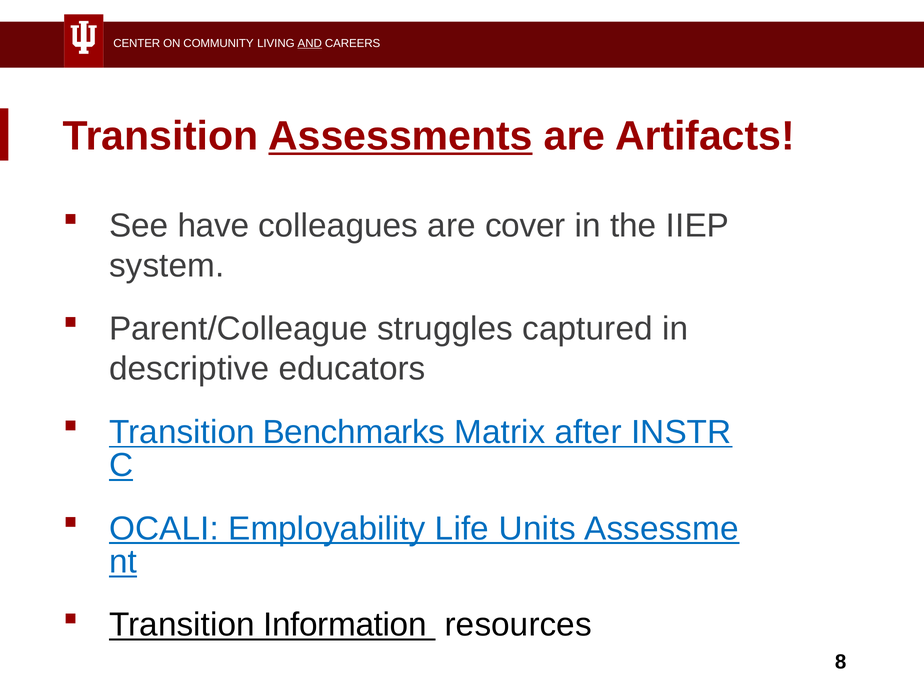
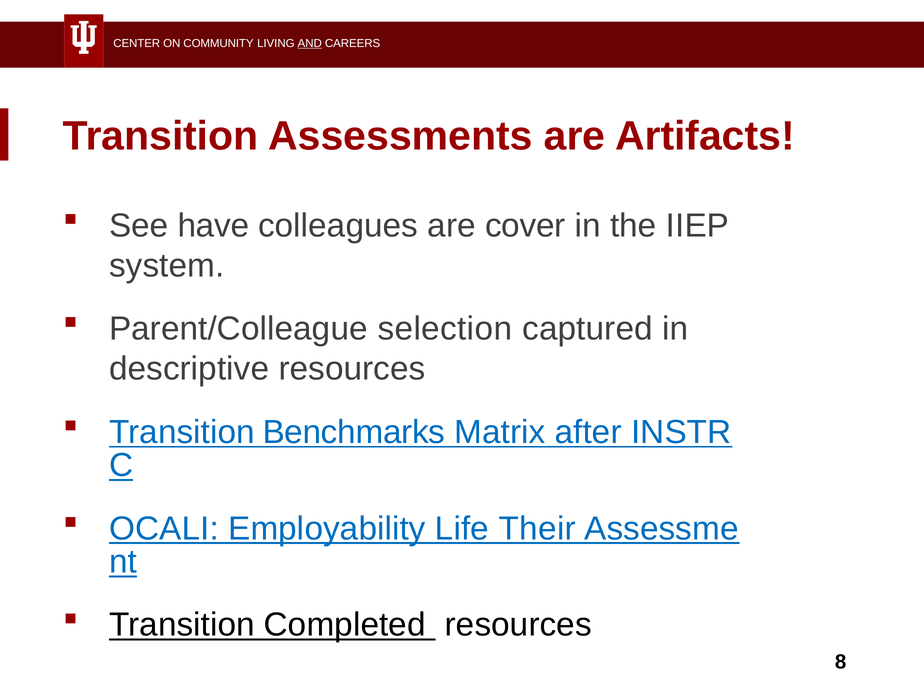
Assessments underline: present -> none (400, 136)
struggles: struggles -> selection (445, 329)
descriptive educators: educators -> resources (352, 369)
Units: Units -> Their (537, 529)
Information: Information -> Completed (345, 625)
